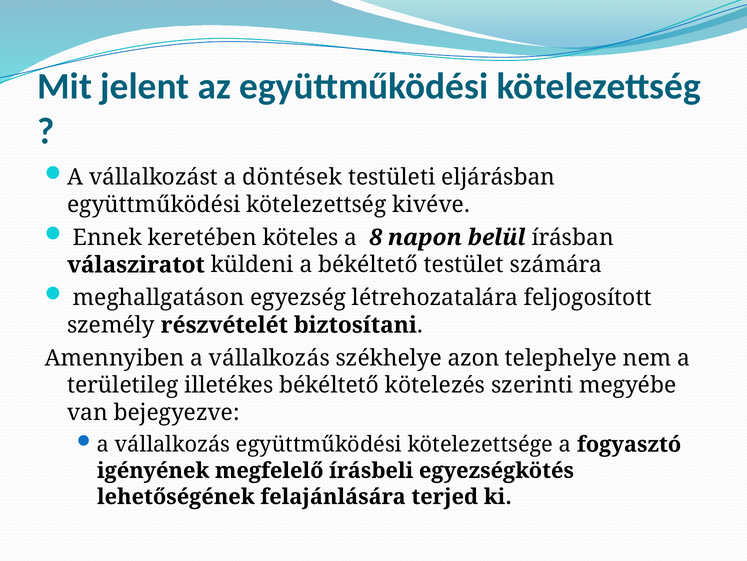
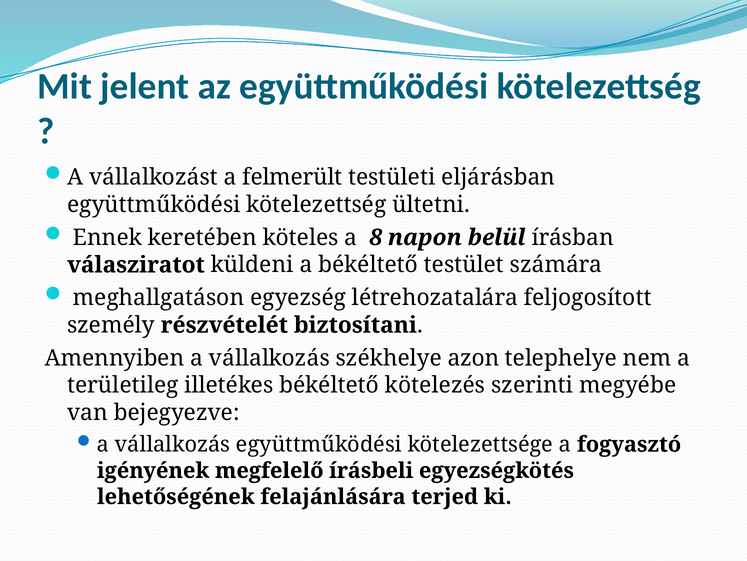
döntések: döntések -> felmerült (292, 177)
kivéve: kivéve -> ültetni (431, 204)
